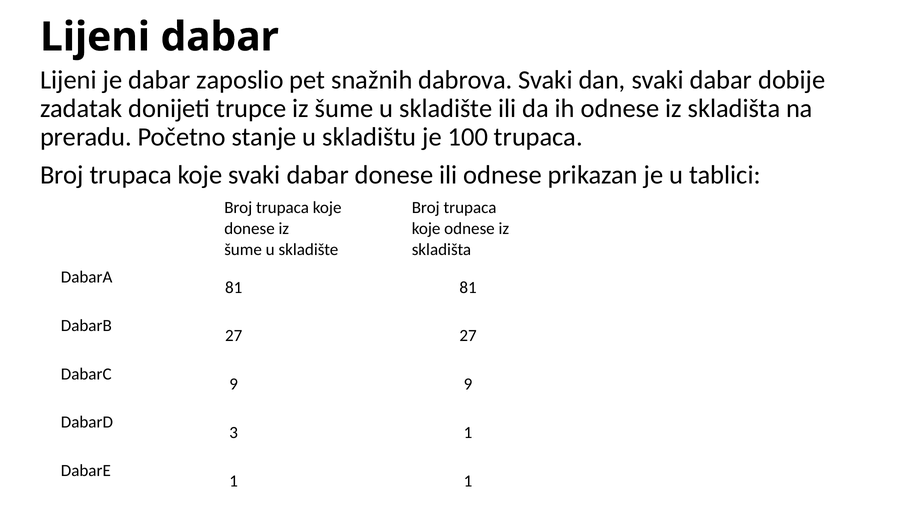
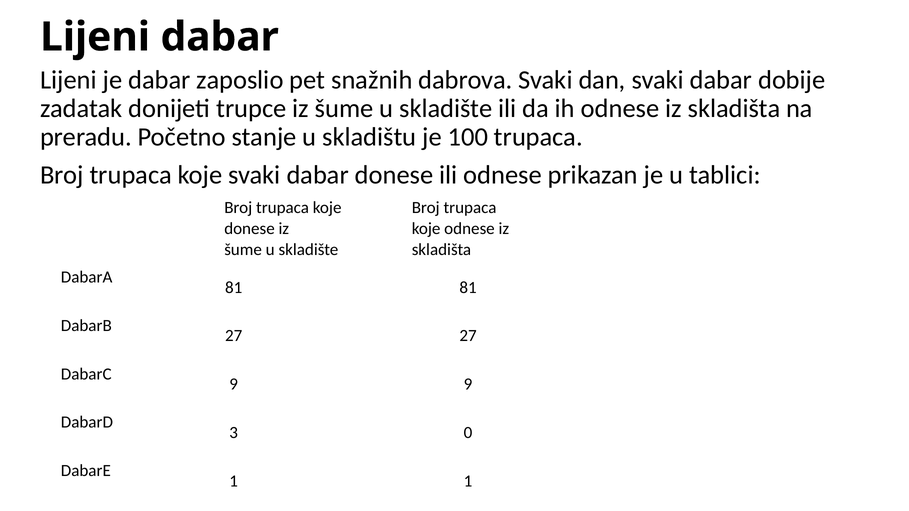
3 1: 1 -> 0 (468, 433)
